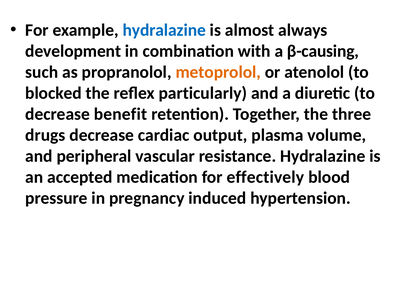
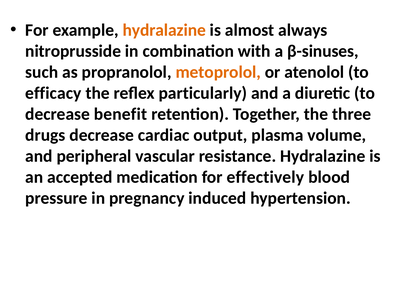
hydralazine colour: blue -> orange (164, 30)
development: development -> nitroprusside (73, 51)
β-causing: β-causing -> β-sinuses (323, 51)
blocked: blocked -> efficacy (53, 93)
